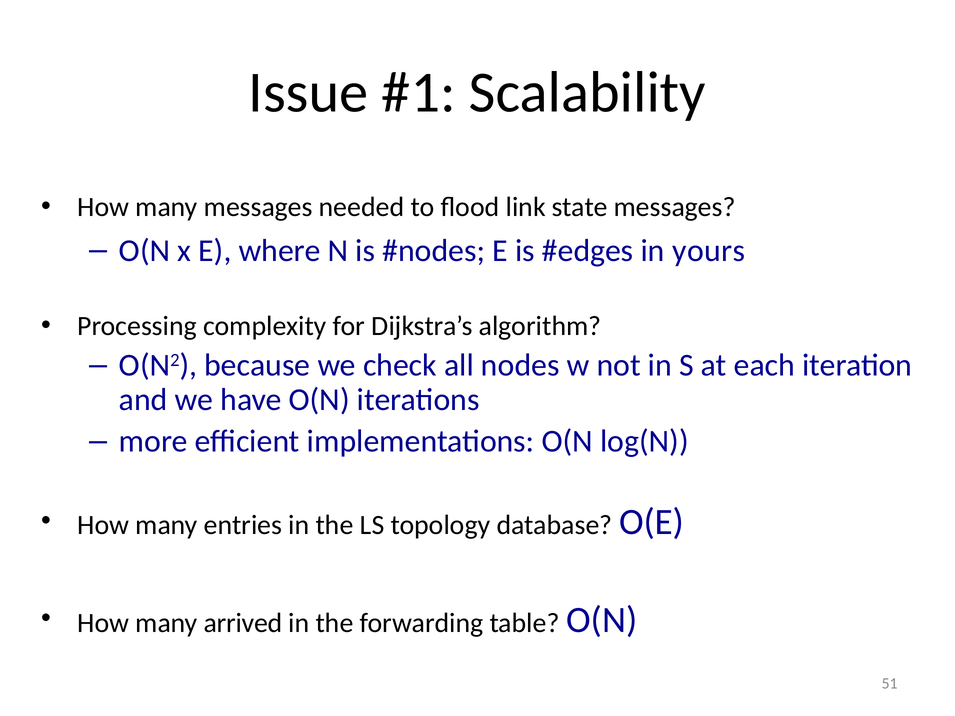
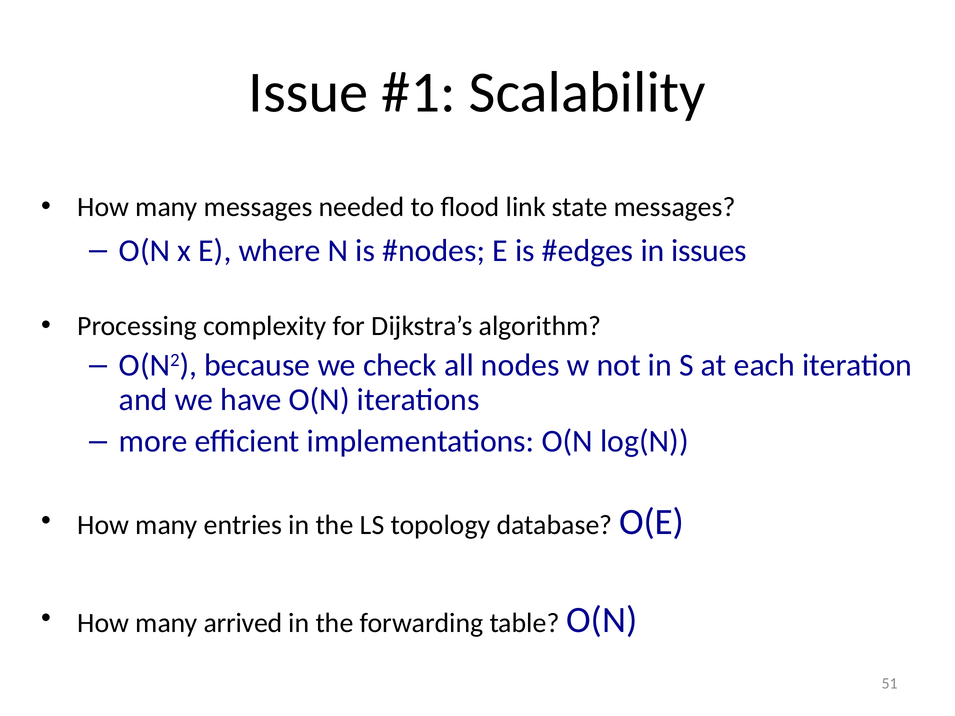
yours: yours -> issues (709, 251)
